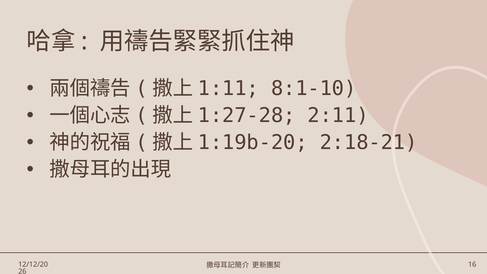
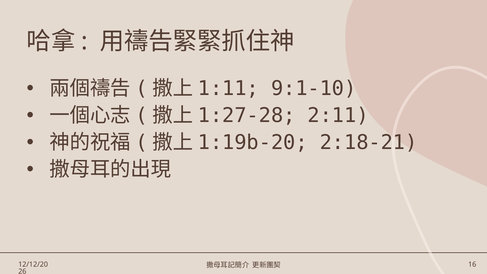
8:1-10: 8:1-10 -> 9:1-10 (314, 89)
